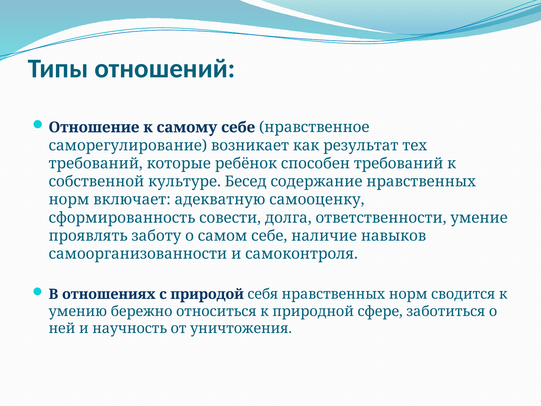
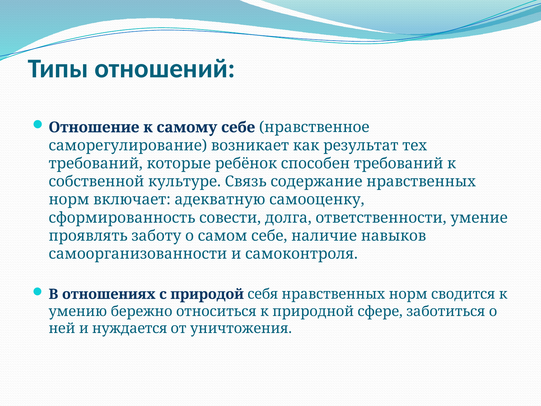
Бесед: Бесед -> Связь (246, 181)
научность: научность -> нуждается (130, 328)
